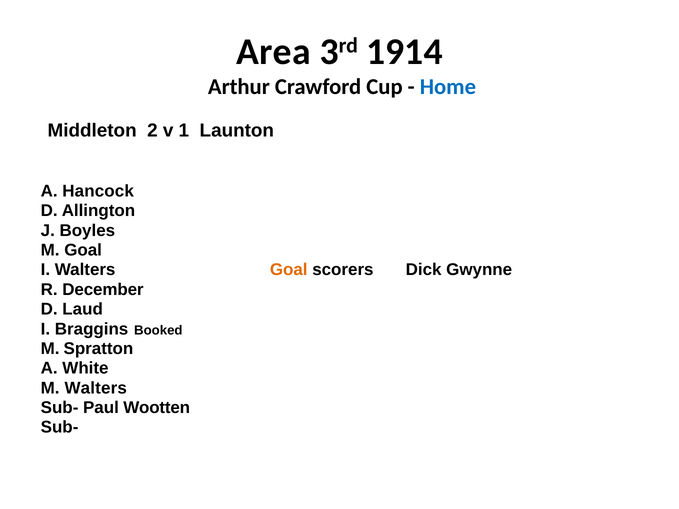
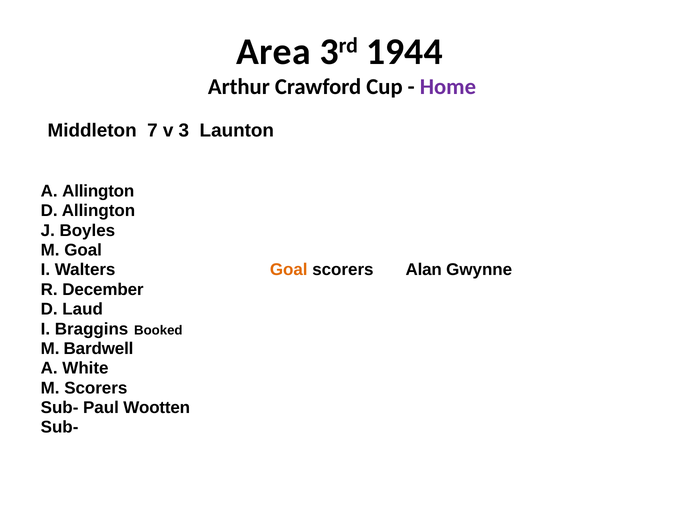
1914: 1914 -> 1944 (404, 52)
Home colour: blue -> purple (448, 87)
2: 2 -> 7 (152, 130)
1: 1 -> 3 (184, 130)
A Hancock: Hancock -> Allington (98, 191)
Dick: Dick -> Alan (424, 270)
Spratton: Spratton -> Bardwell (99, 349)
M Walters: Walters -> Scorers (96, 388)
